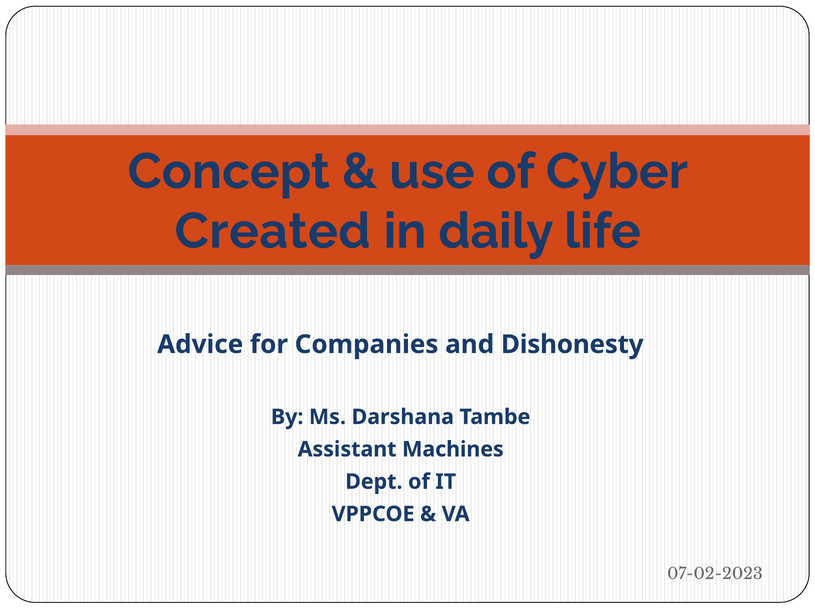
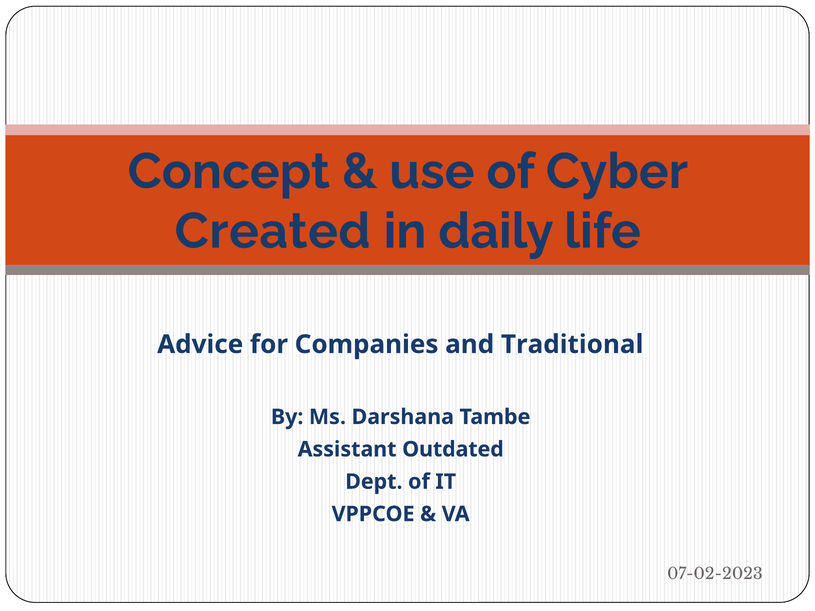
Dishonesty: Dishonesty -> Traditional (572, 345)
Machines: Machines -> Outdated (453, 449)
